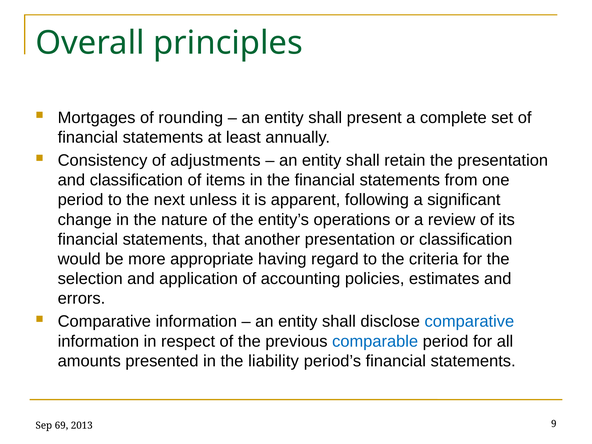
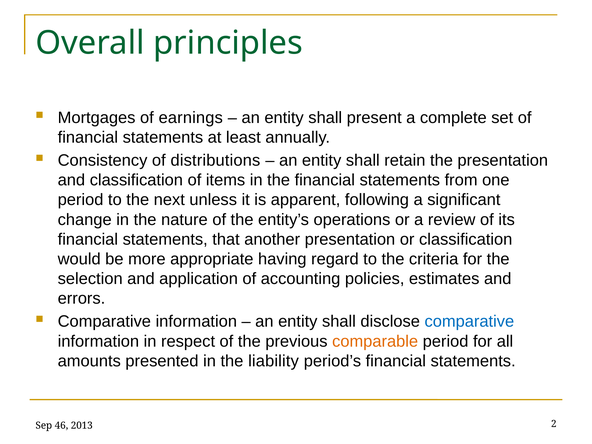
rounding: rounding -> earnings (191, 118)
adjustments: adjustments -> distributions (215, 160)
comparable colour: blue -> orange (375, 341)
69: 69 -> 46 (61, 426)
9: 9 -> 2 (554, 424)
